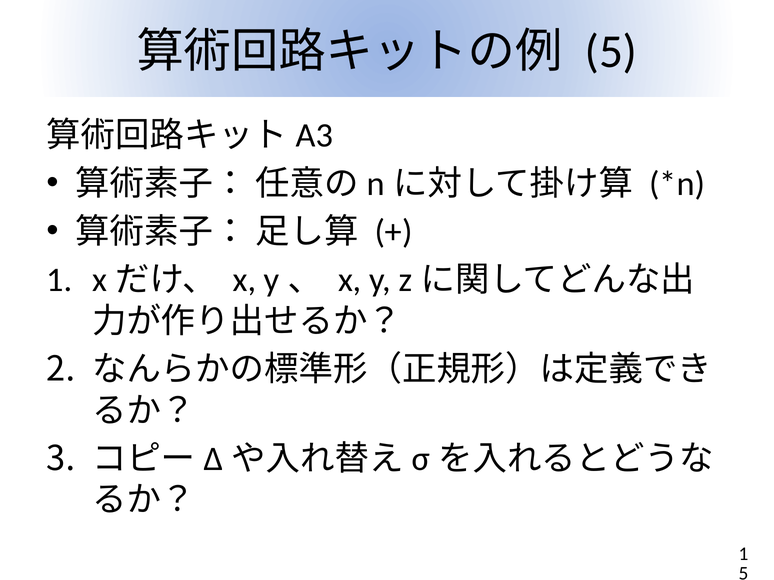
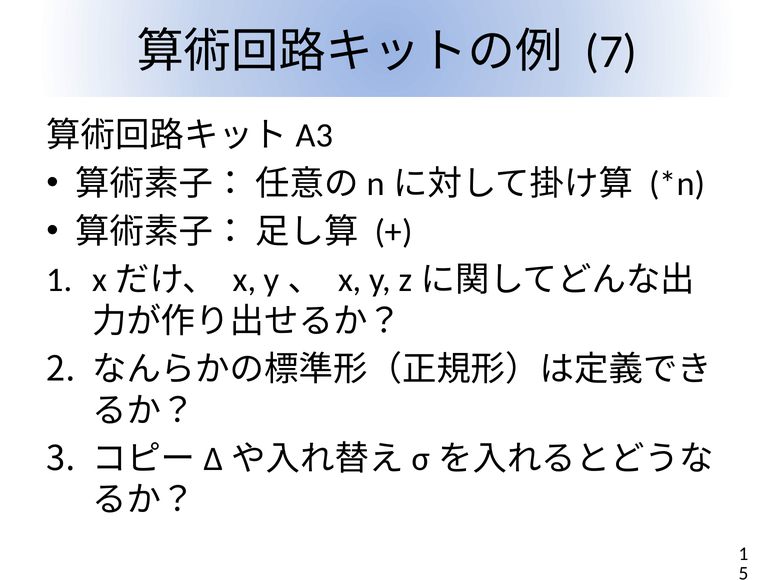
5: 5 -> 7 (611, 52)
